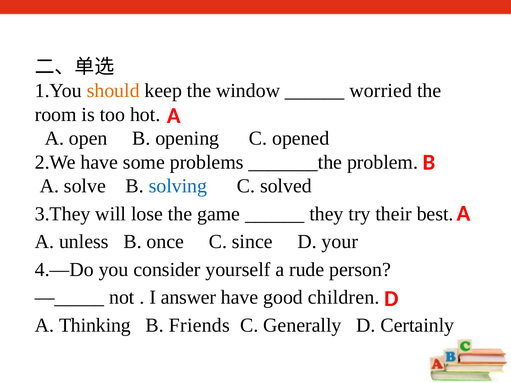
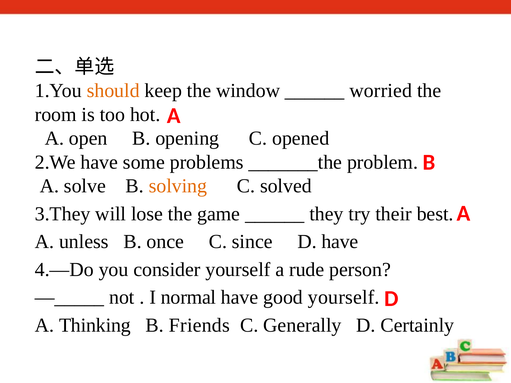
solving colour: blue -> orange (178, 186)
D your: your -> have (340, 242)
answer: answer -> normal (189, 298)
good children: children -> yourself (344, 298)
